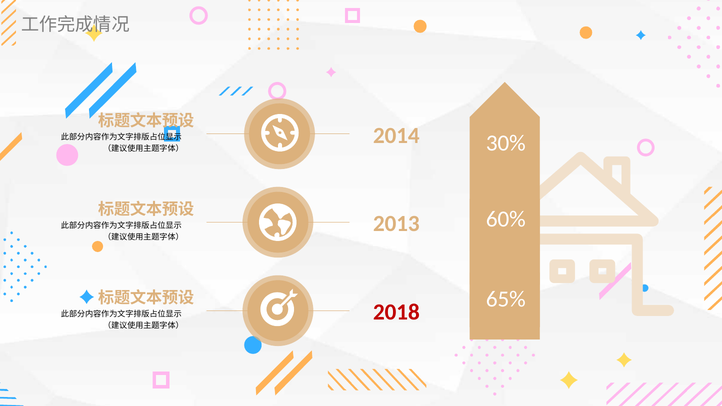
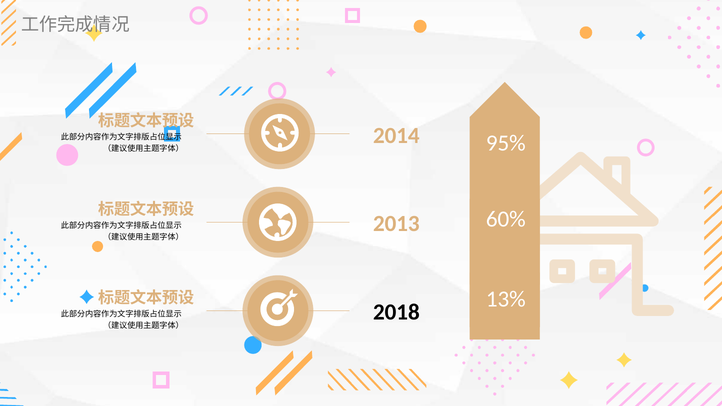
30%: 30% -> 95% (506, 143)
65%: 65% -> 13% (506, 299)
2018 colour: red -> black (396, 312)
